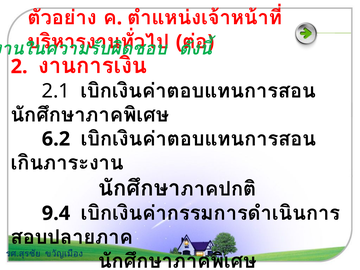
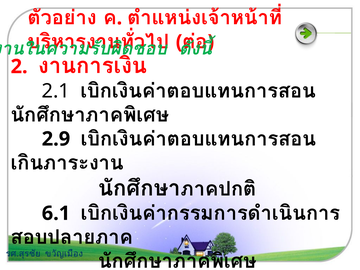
6.2: 6.2 -> 2.9 (56, 139)
9.4: 9.4 -> 6.1 (56, 213)
